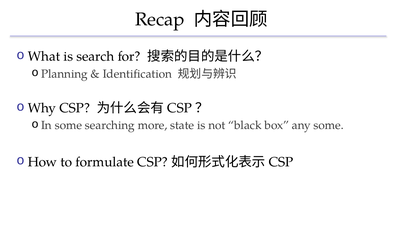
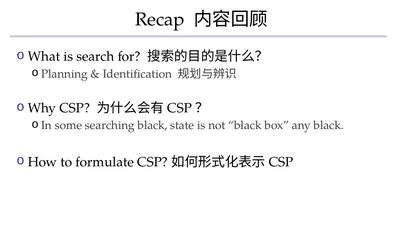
searching more: more -> black (153, 126)
any some: some -> black (329, 126)
